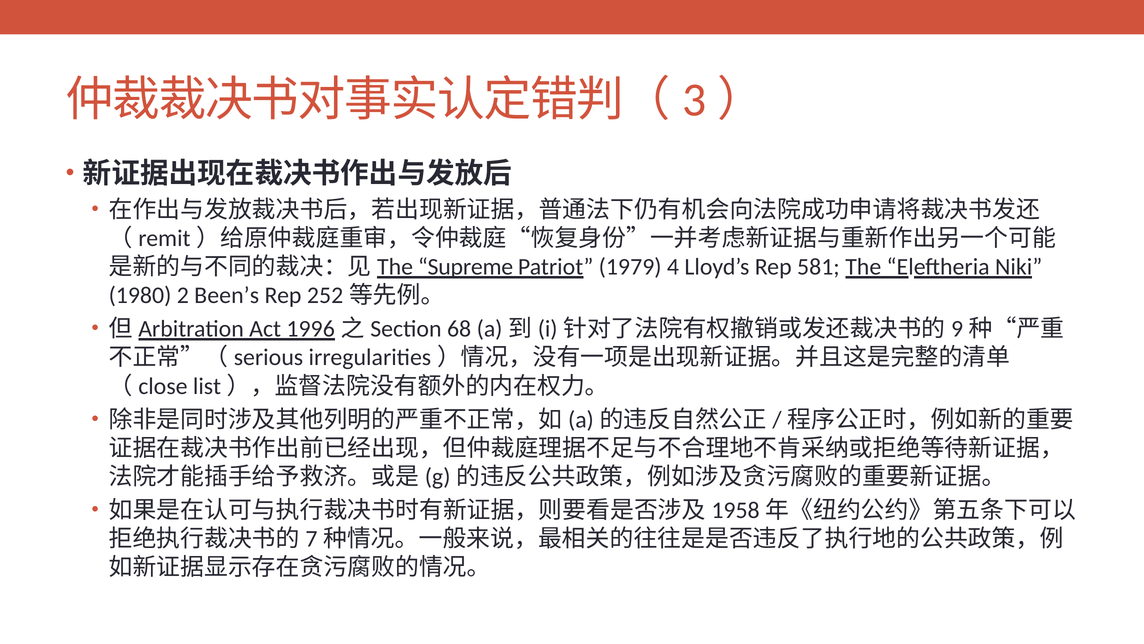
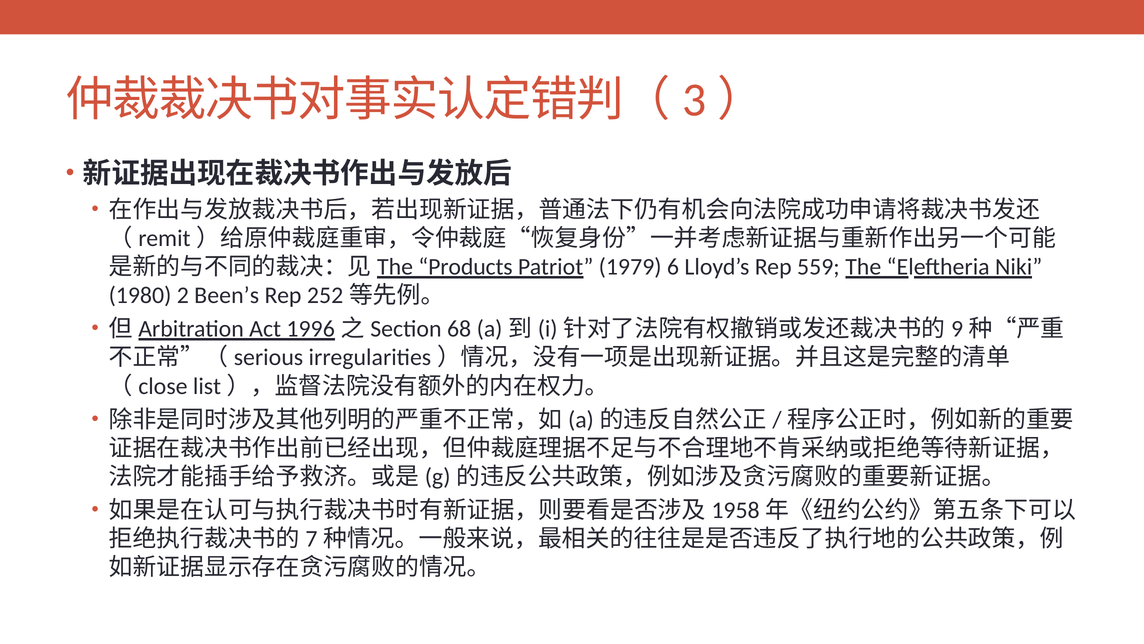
Supreme: Supreme -> Products (466, 267)
4: 4 -> 6 (673, 267)
581: 581 -> 559 (818, 267)
